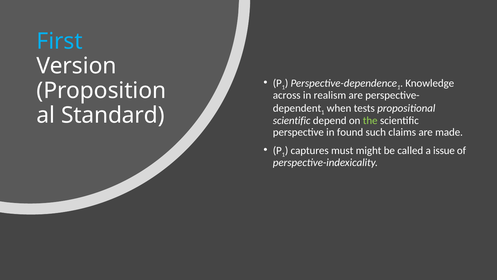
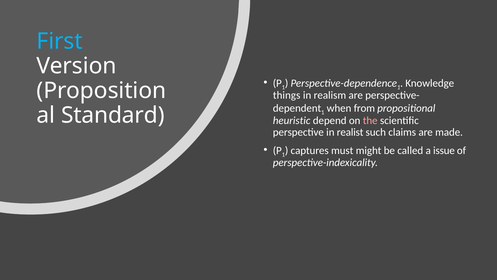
across: across -> things (287, 95)
tests: tests -> from (364, 108)
scientific: scientific -> heuristic (292, 120)
the colour: light green -> pink (370, 120)
found: found -> realist (350, 132)
